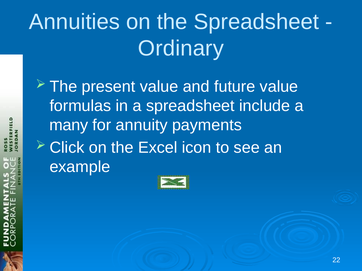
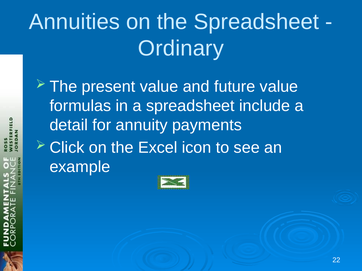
many: many -> detail (69, 125)
